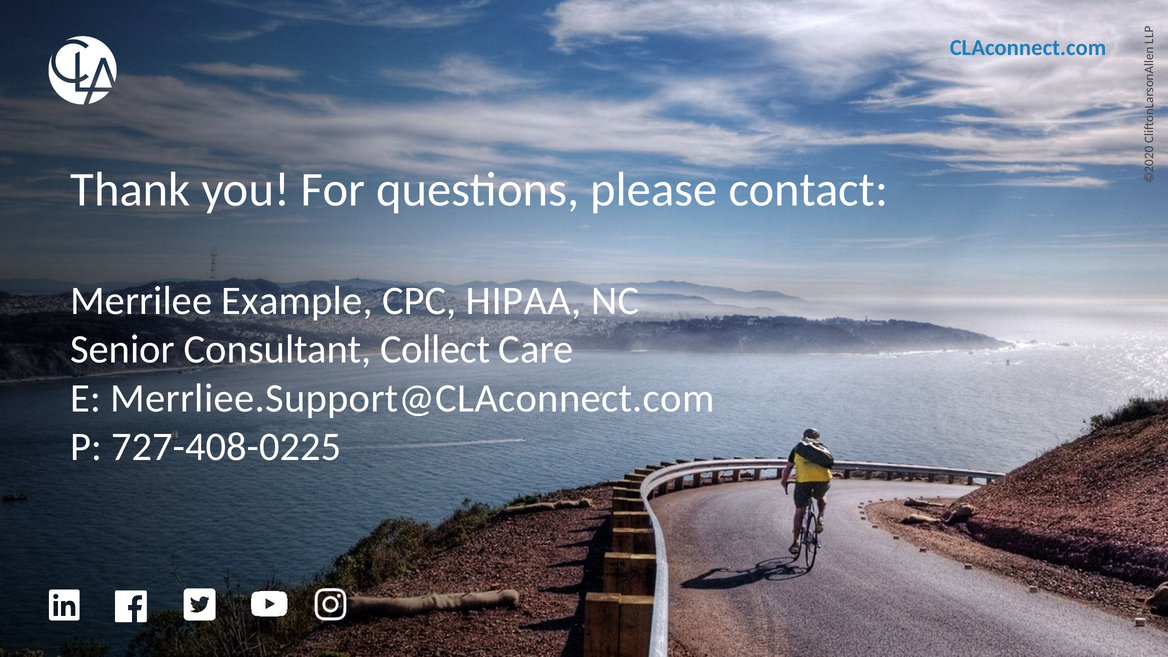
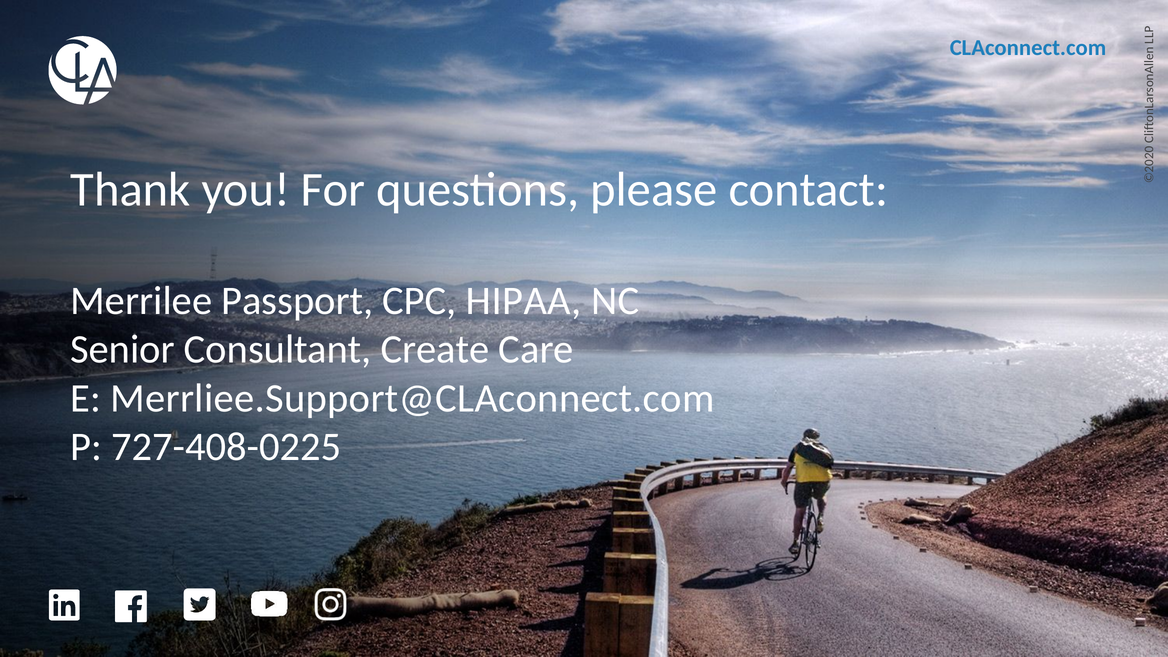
Example: Example -> Passport (297, 301)
Collect: Collect -> Create (435, 350)
